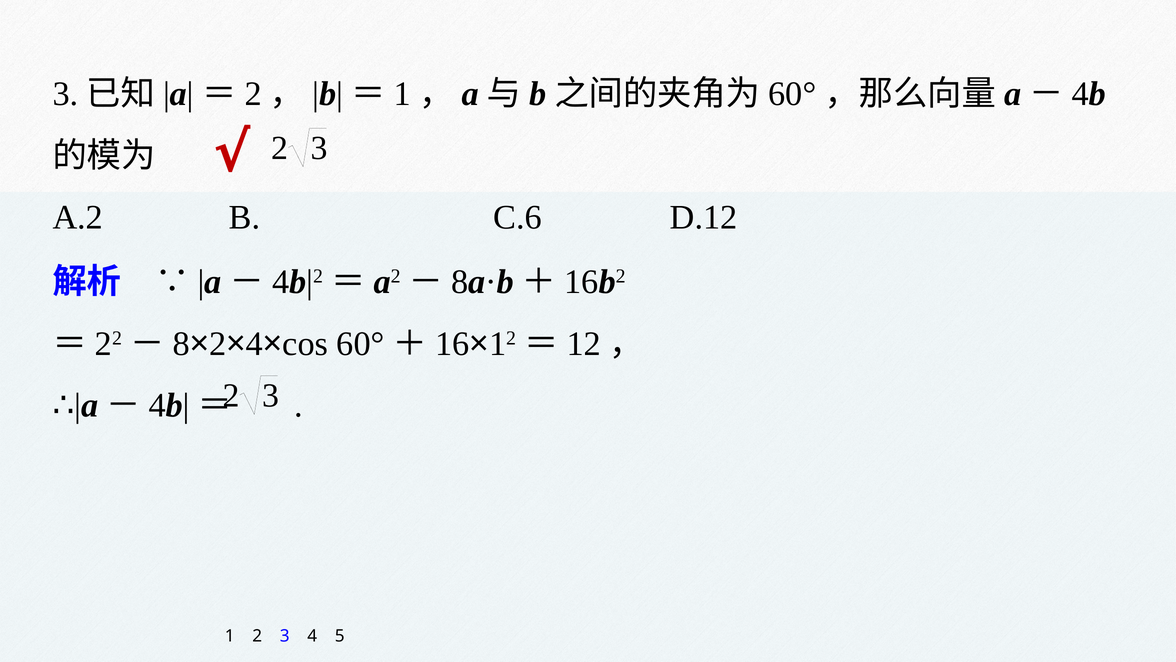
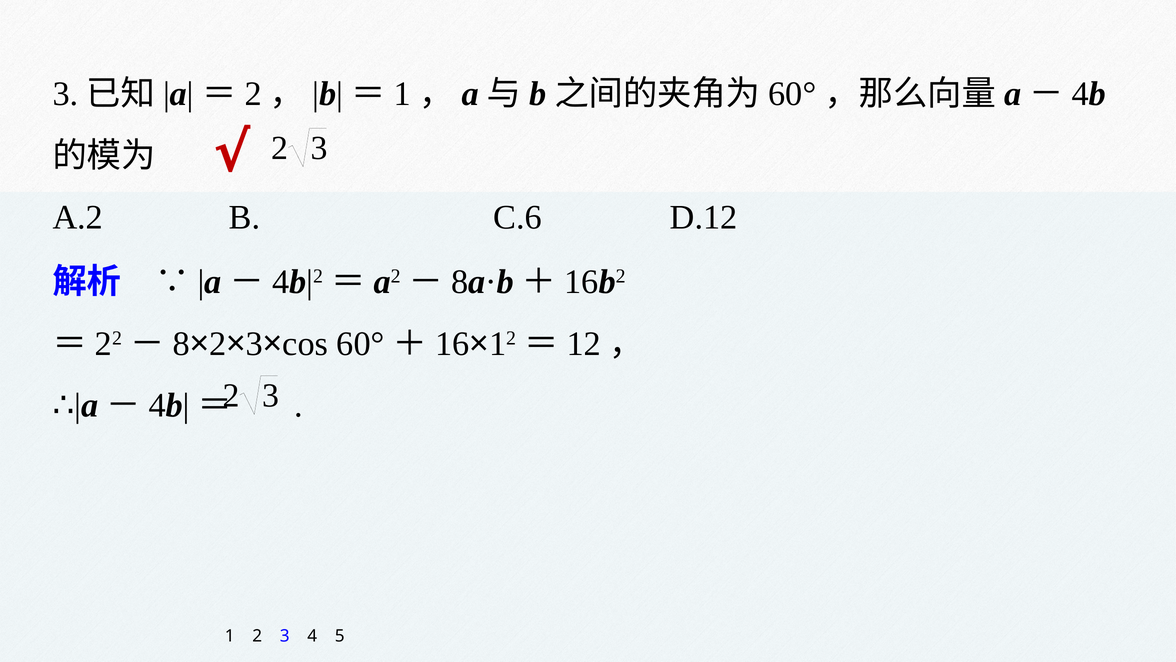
4: 4 -> 3 (254, 343)
